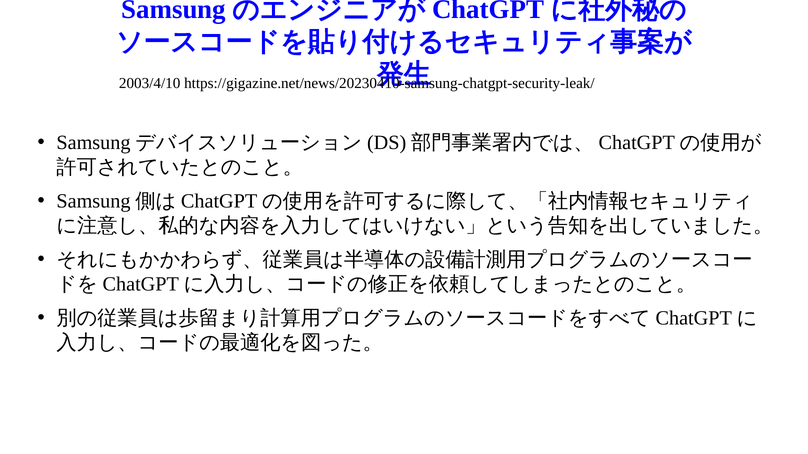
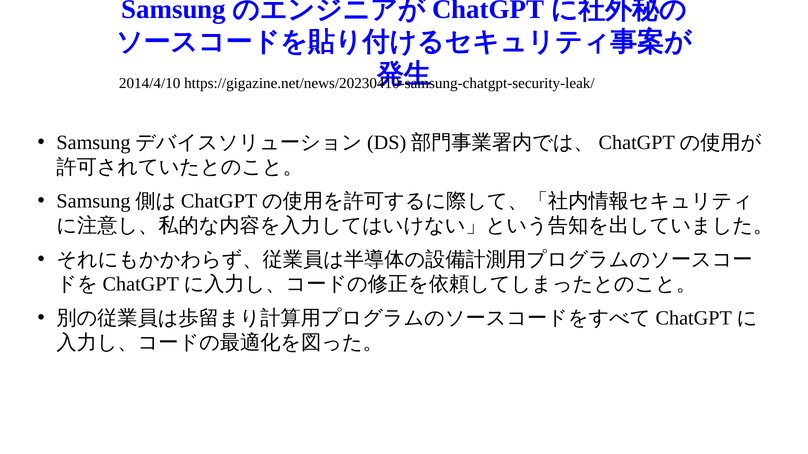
2003/4/10: 2003/4/10 -> 2014/4/10 (150, 83)
